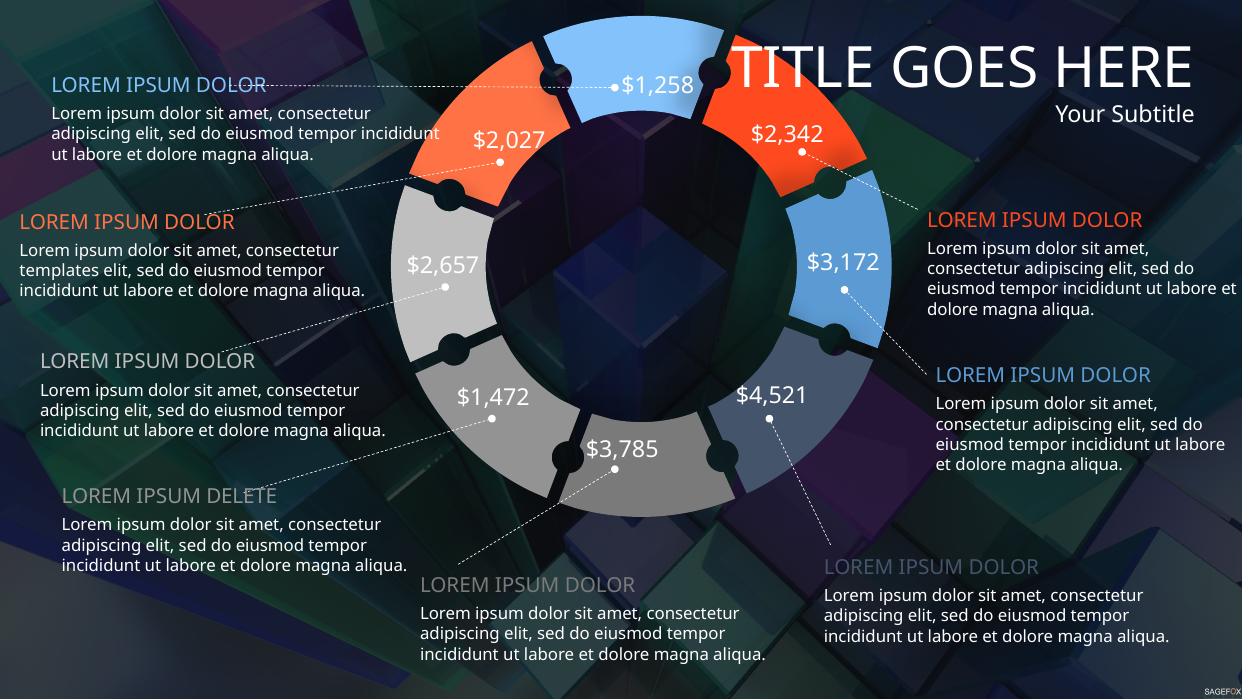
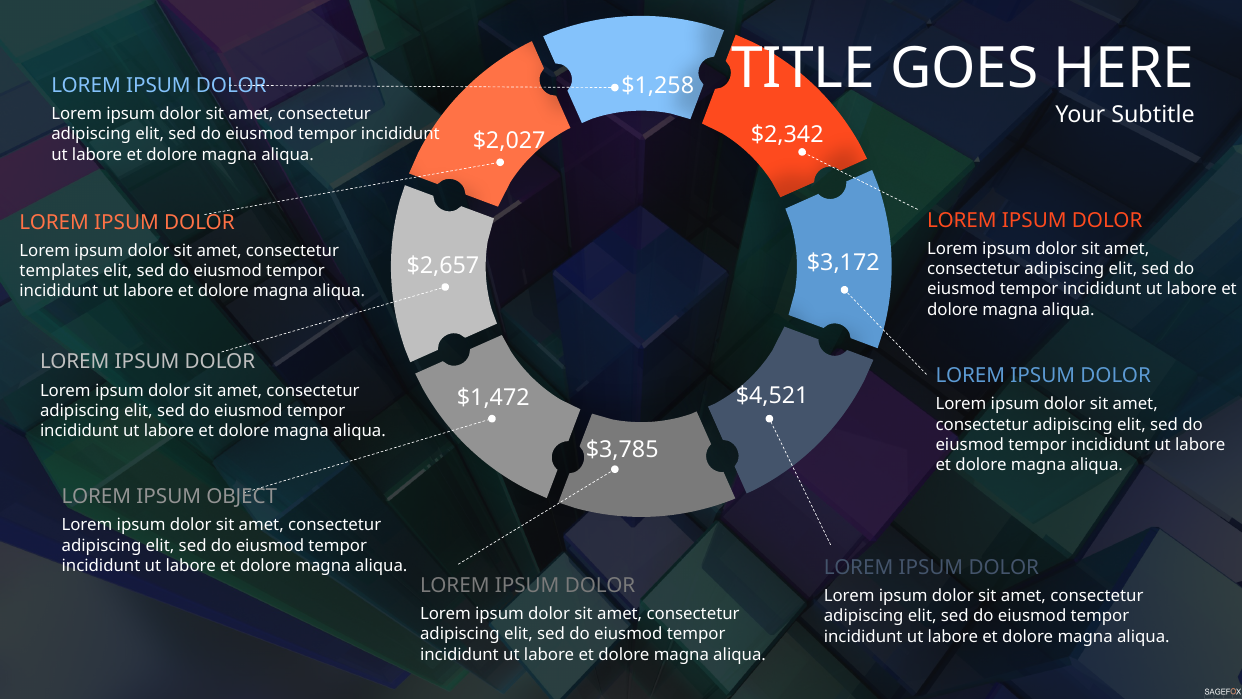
DELETE: DELETE -> OBJECT (242, 497)
